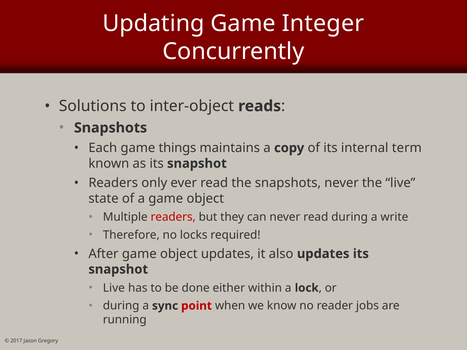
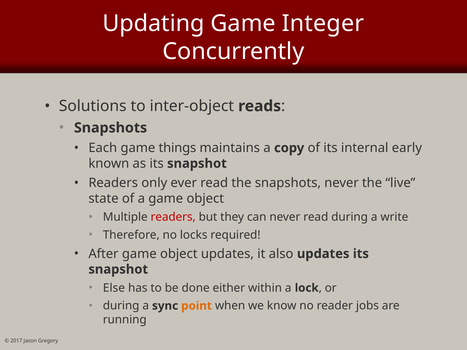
term: term -> early (407, 148)
Live: Live -> Else (114, 288)
point colour: red -> orange (197, 306)
